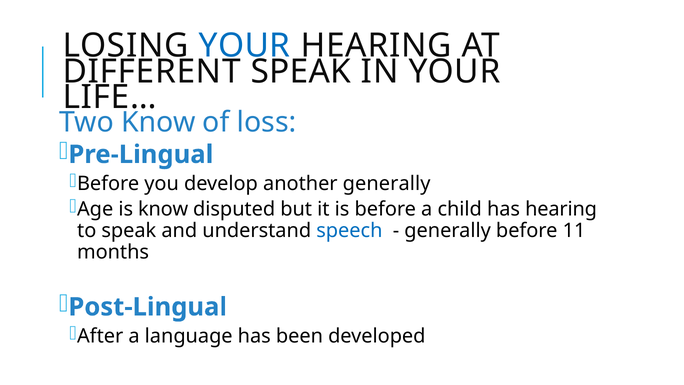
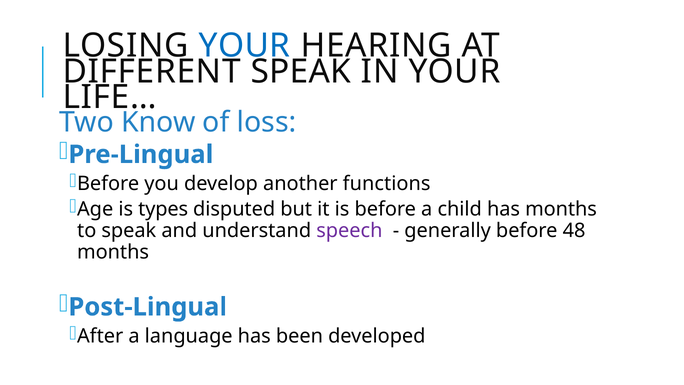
another generally: generally -> functions (387, 183)
is know: know -> types (163, 209)
has hearing: hearing -> months (561, 209)
speech colour: blue -> purple (349, 231)
11: 11 -> 48 (574, 231)
